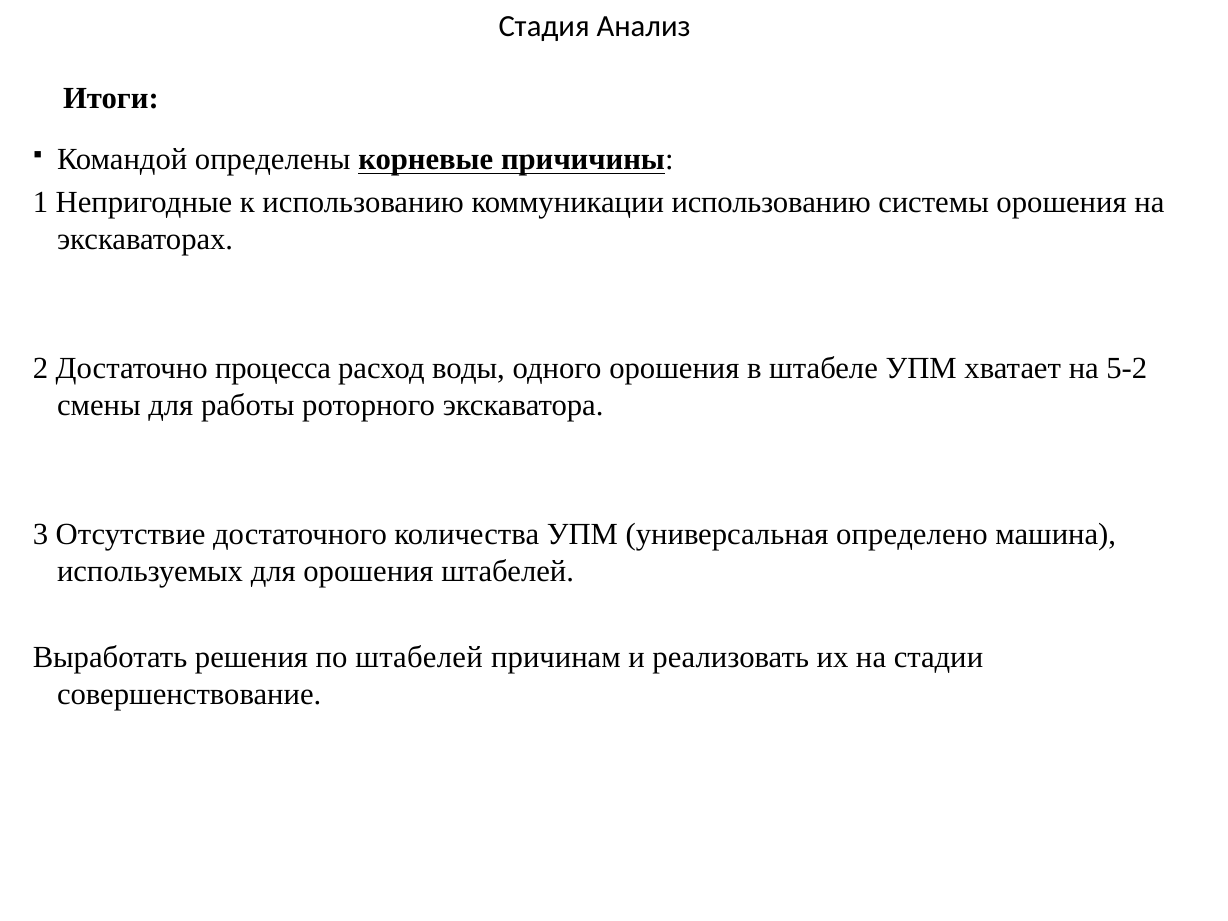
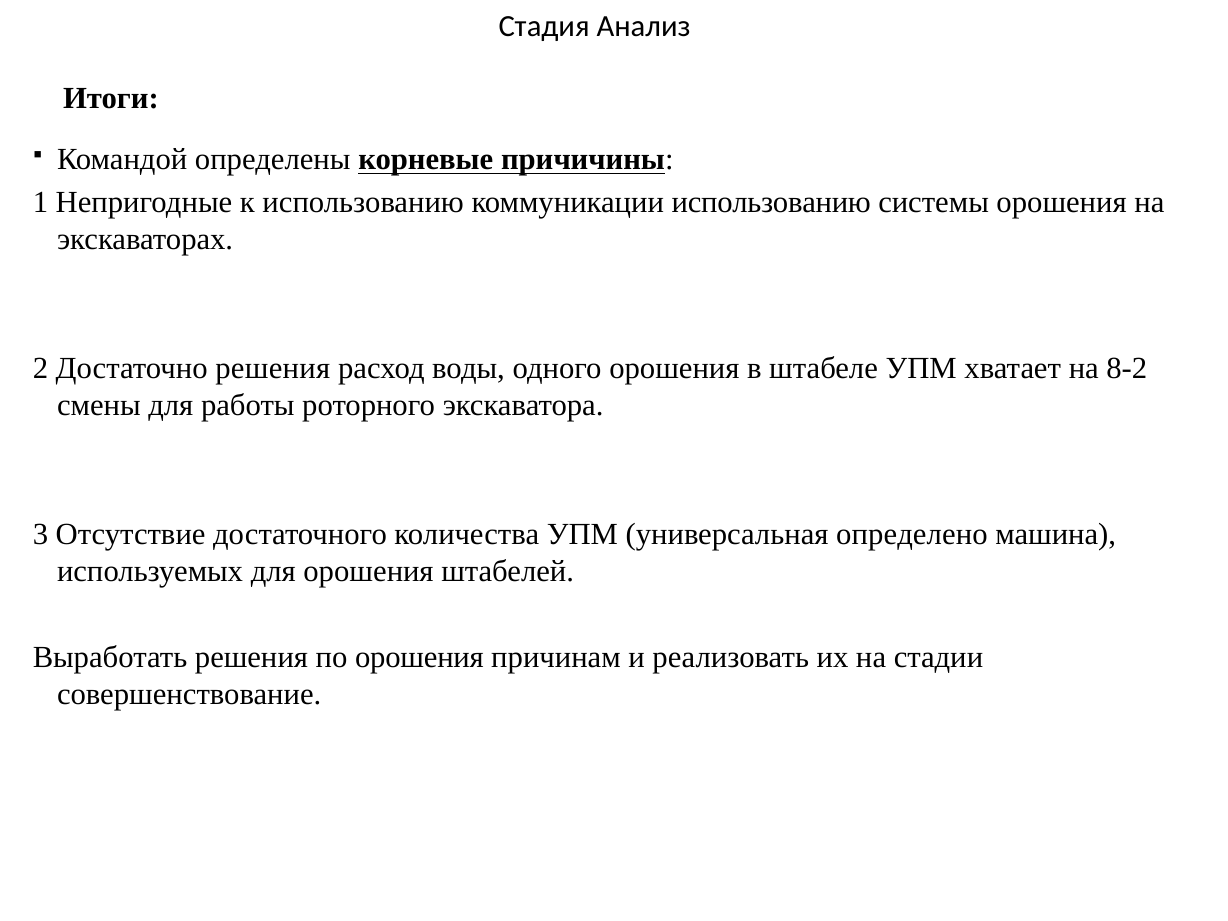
Достаточно процесса: процесса -> решения (273, 369)
5-2: 5-2 -> 8-2 (1127, 369)
по штабелей: штабелей -> орошения (419, 657)
